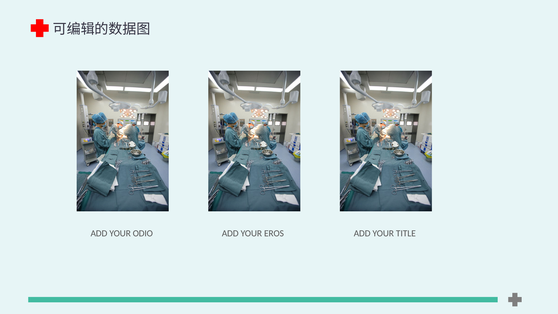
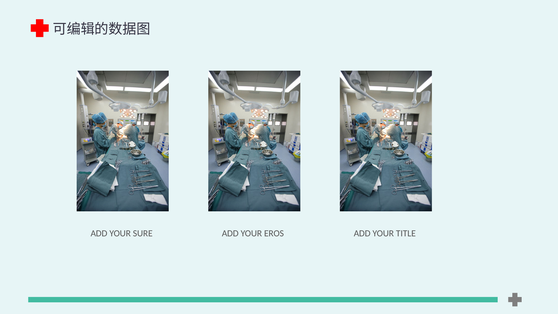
ODIO: ODIO -> SURE (143, 233)
